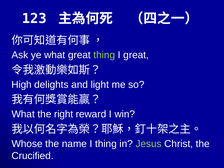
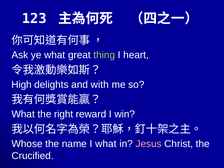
I great: great -> heart (136, 55)
light: light -> with (100, 85)
I thing: thing -> what (106, 144)
Jesus colour: light green -> pink (149, 144)
